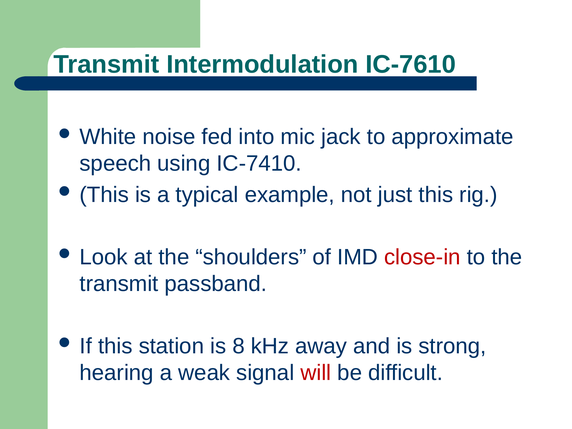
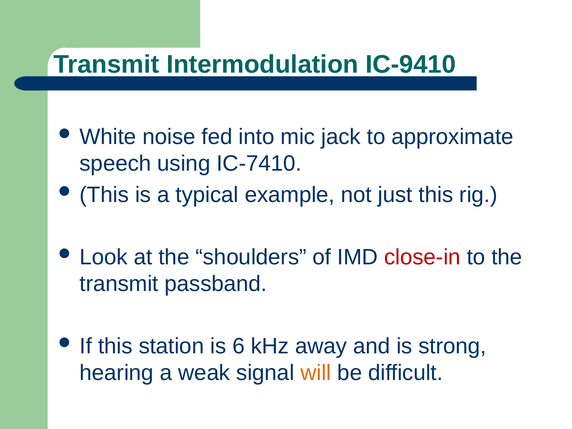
IC-7610: IC-7610 -> IC-9410 (411, 64)
8: 8 -> 6 (239, 346)
will colour: red -> orange (316, 373)
